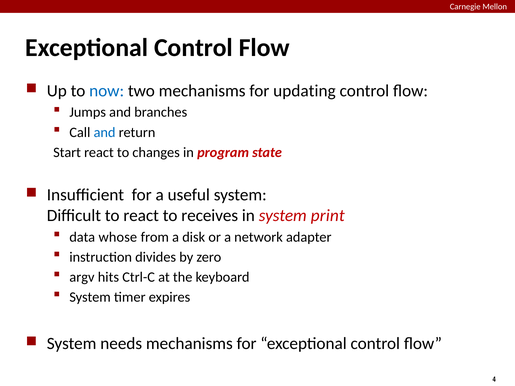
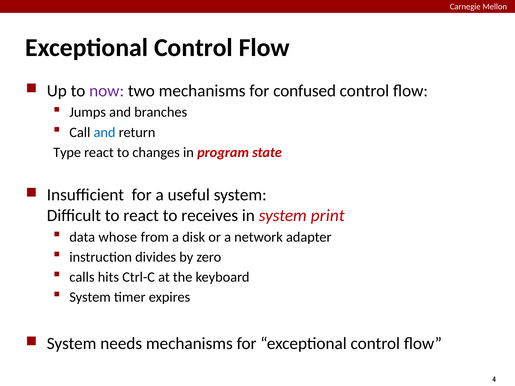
now colour: blue -> purple (107, 91)
updating: updating -> confused (305, 91)
Start: Start -> Type (67, 152)
argv: argv -> calls (82, 277)
